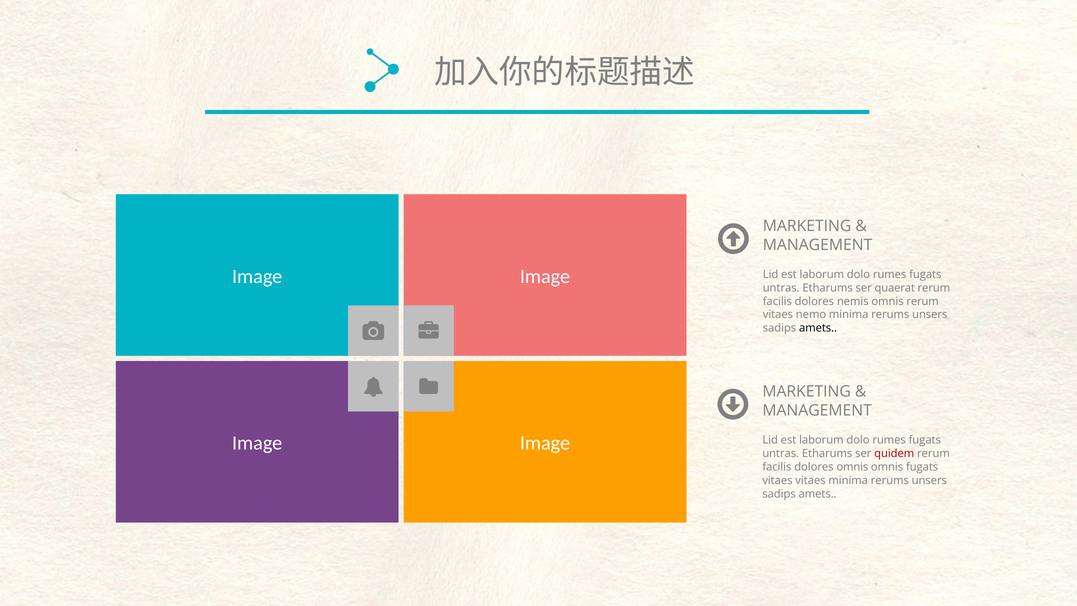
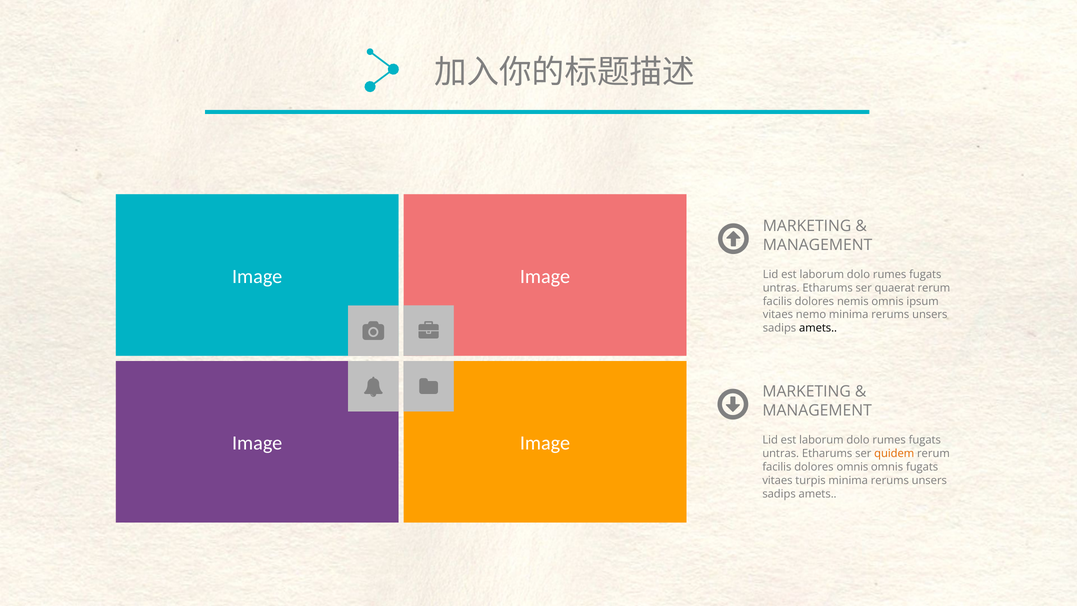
omnis rerum: rerum -> ipsum (923, 301)
quidem colour: red -> orange (894, 453)
vitaes vitaes: vitaes -> turpis (811, 480)
